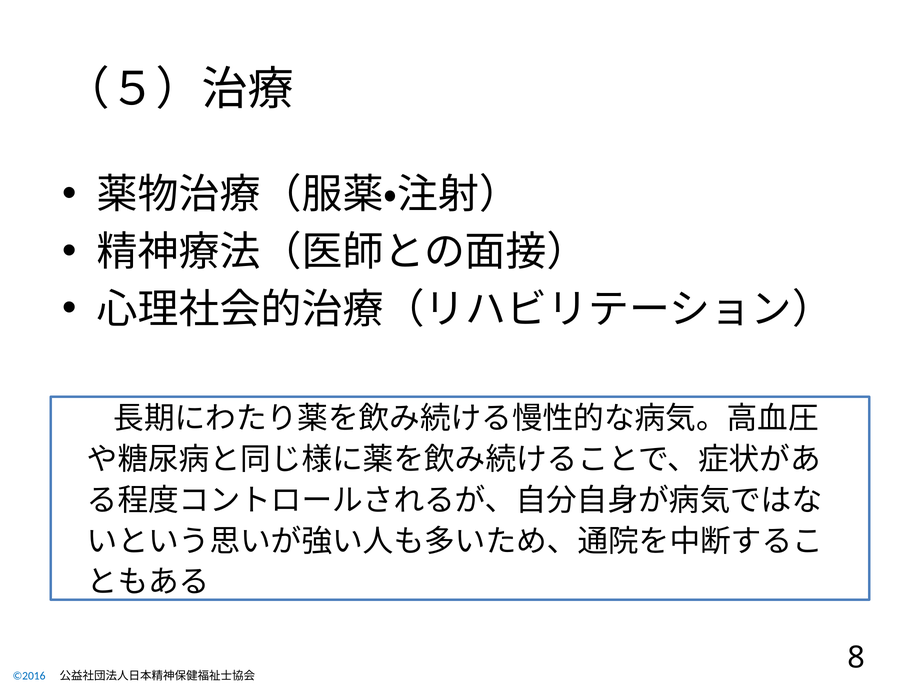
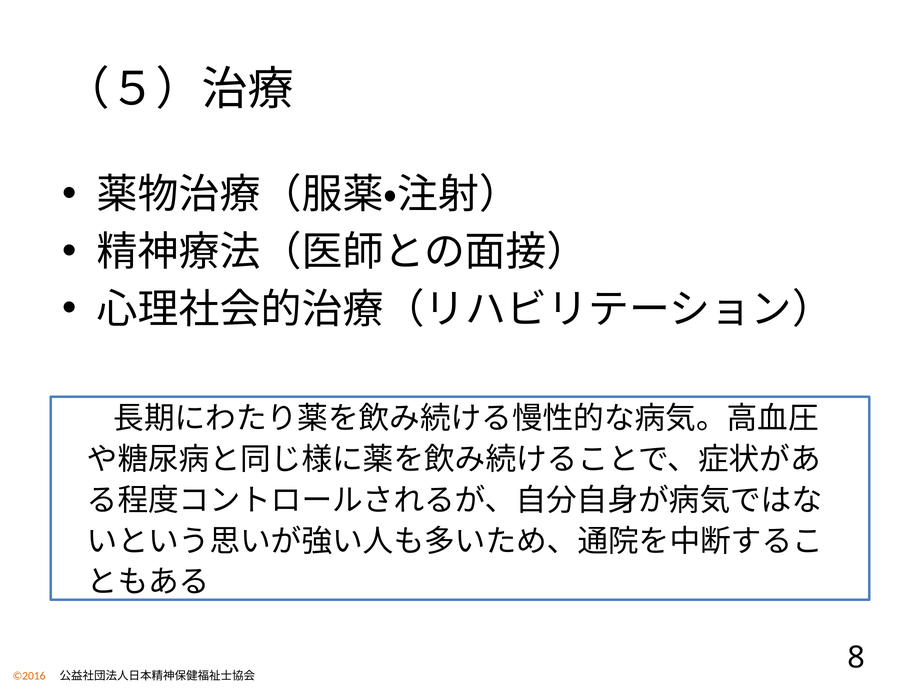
©2016 colour: blue -> orange (29, 676)
